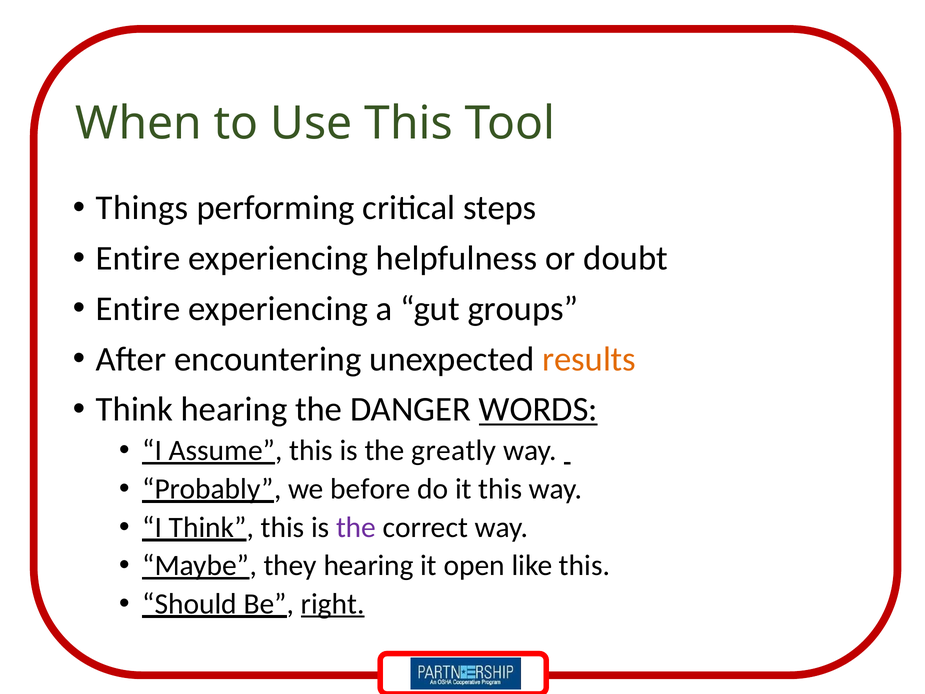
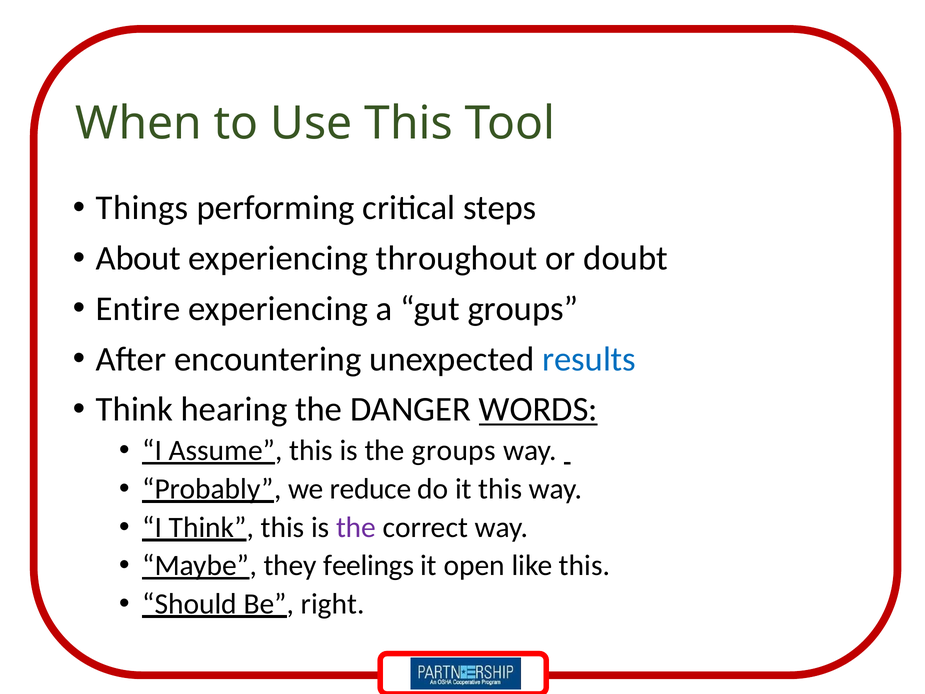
Entire: Entire -> About (138, 258)
helpfulness: helpfulness -> throughout (457, 258)
results colour: orange -> blue (589, 359)
the greatly: greatly -> groups (454, 450)
before: before -> reduce (371, 489)
they hearing: hearing -> feelings (369, 565)
right underline: present -> none (333, 604)
